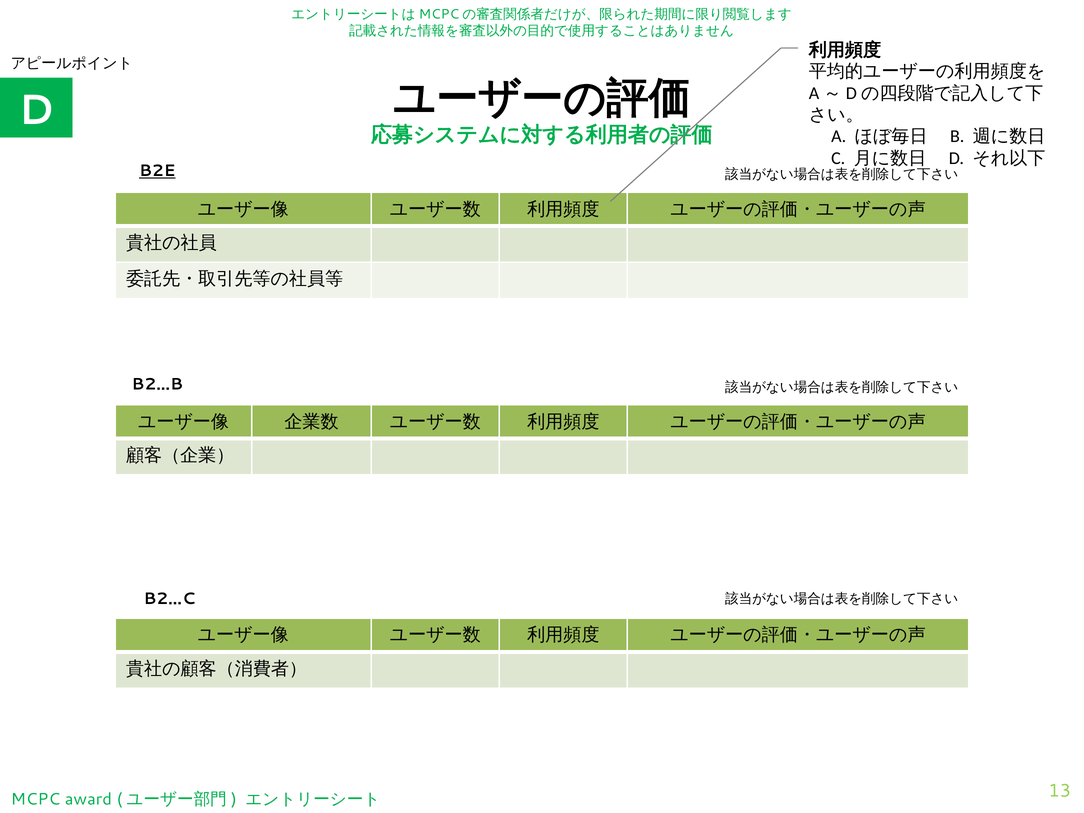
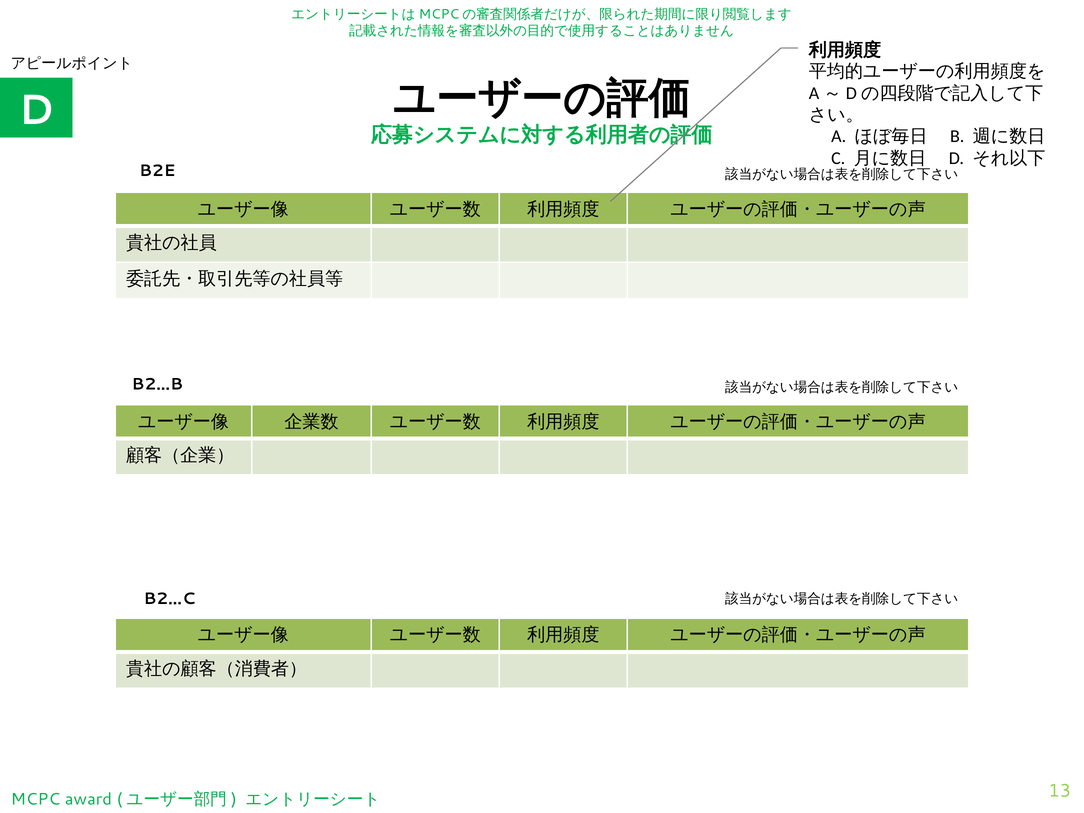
B2E underline: present -> none (157, 171)
